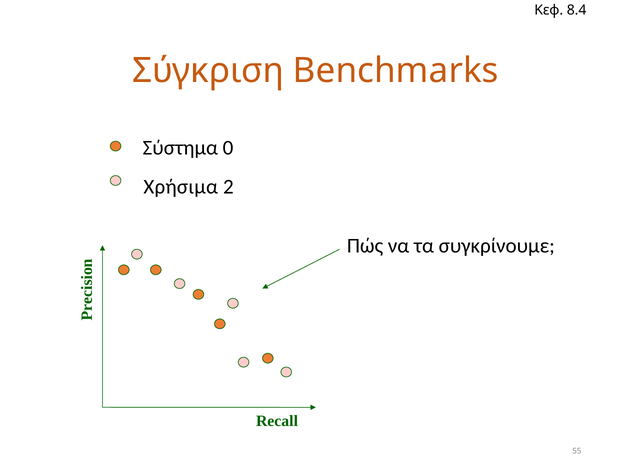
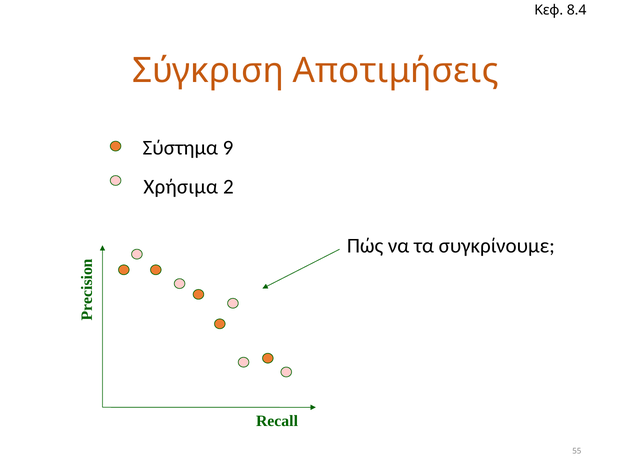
Benchmarks: Benchmarks -> Αποτιμήσεις (396, 71)
0: 0 -> 9 (228, 148)
